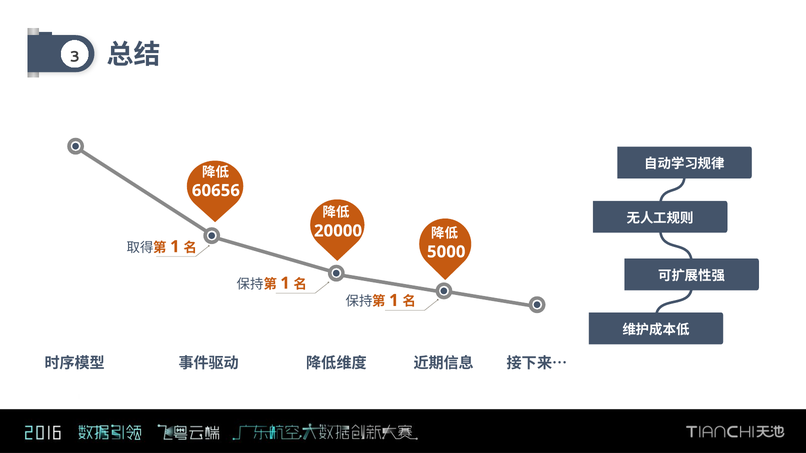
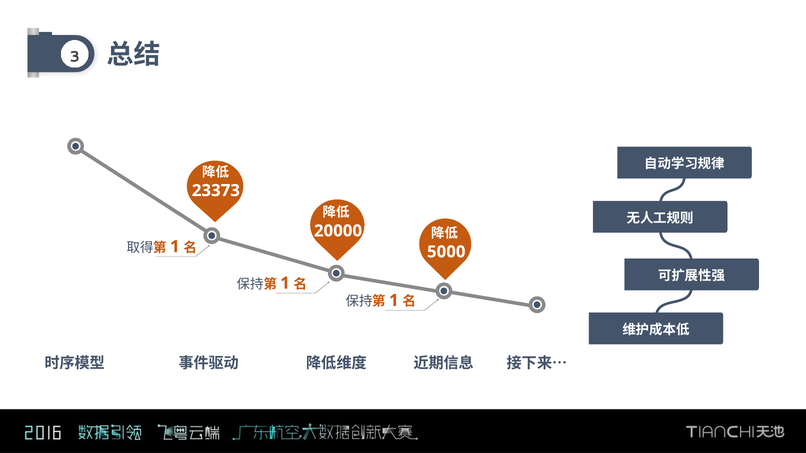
60656: 60656 -> 23373 (216, 191)
